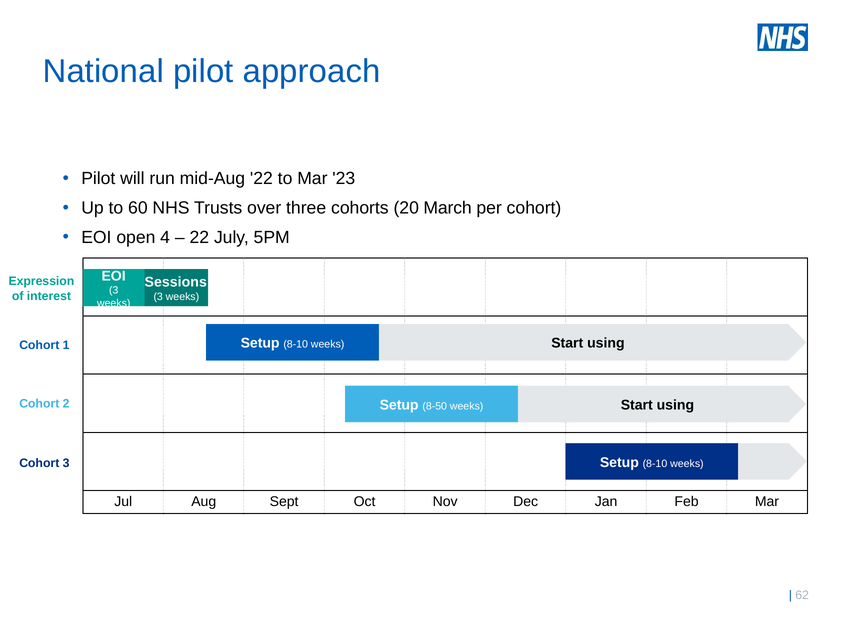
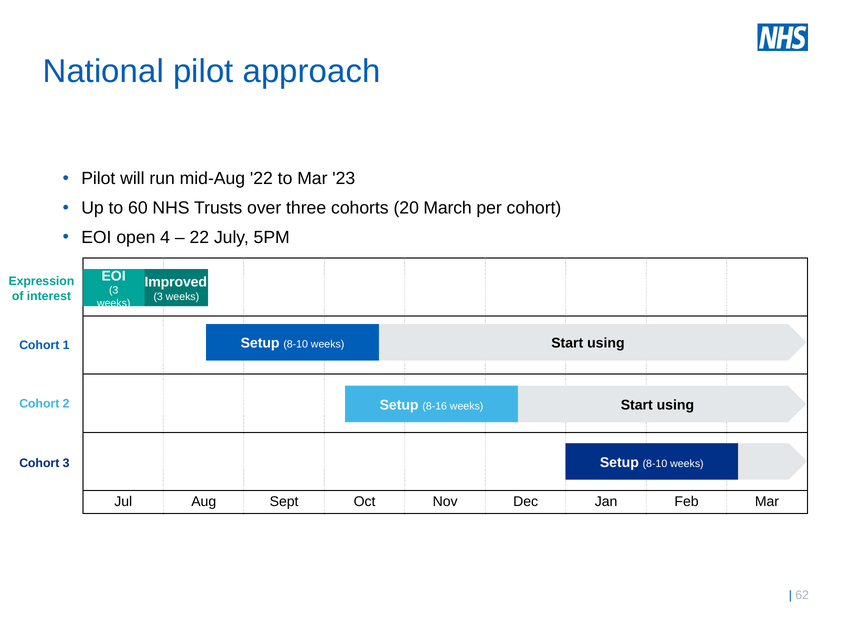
Sessions: Sessions -> Improved (176, 282)
8-50: 8-50 -> 8-16 (435, 406)
